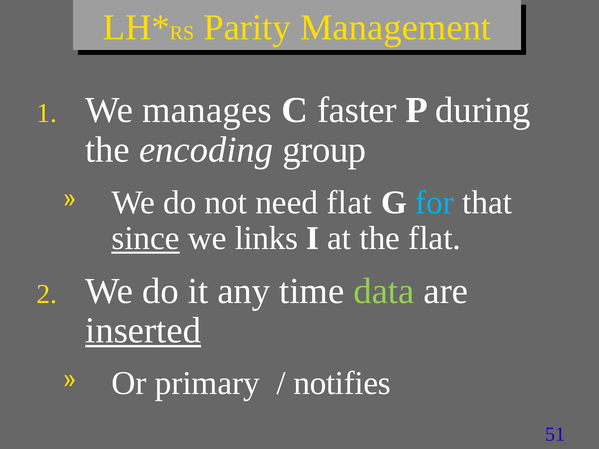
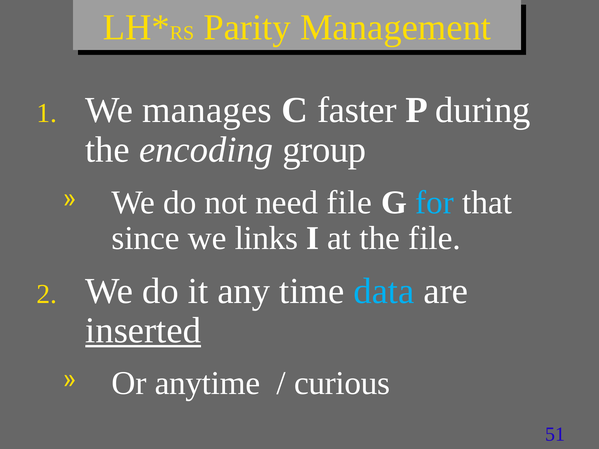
need flat: flat -> file (349, 203)
since underline: present -> none (146, 238)
the flat: flat -> file (435, 238)
data colour: light green -> light blue (384, 291)
primary: primary -> anytime (207, 383)
notifies: notifies -> curious (342, 383)
